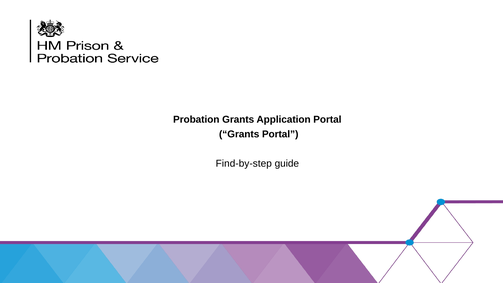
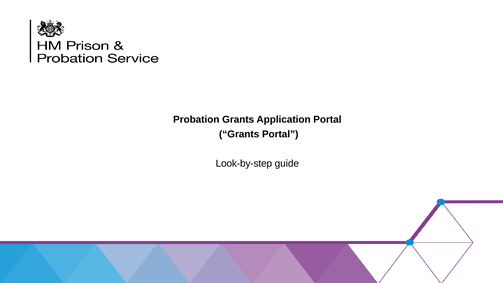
Find-by-step: Find-by-step -> Look-by-step (244, 164)
